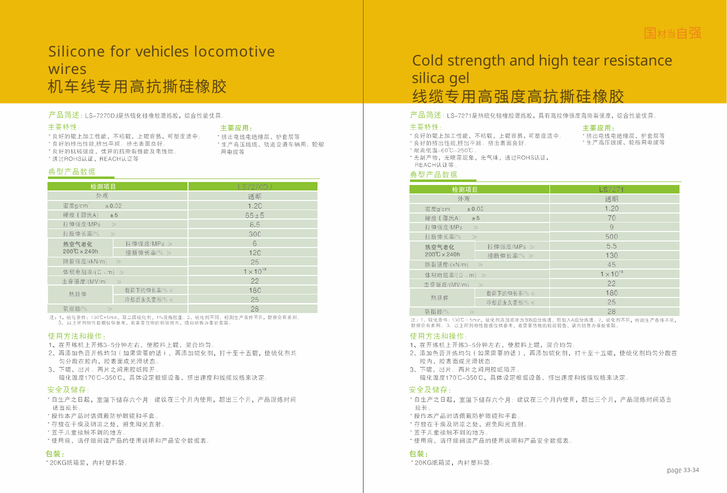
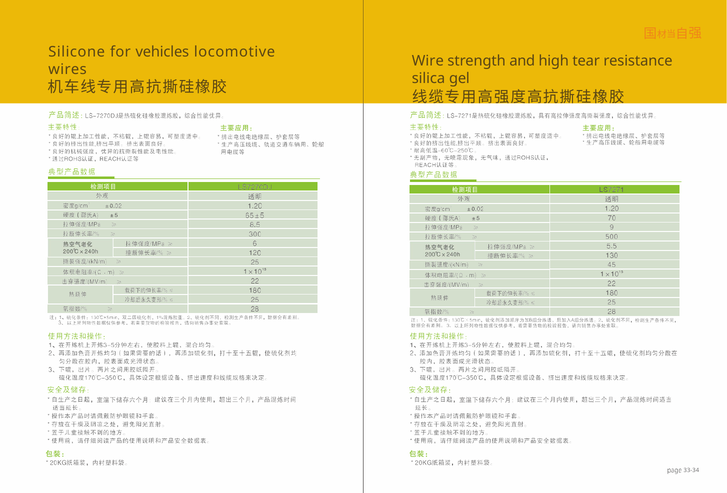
Cold: Cold -> Wire (428, 61)
